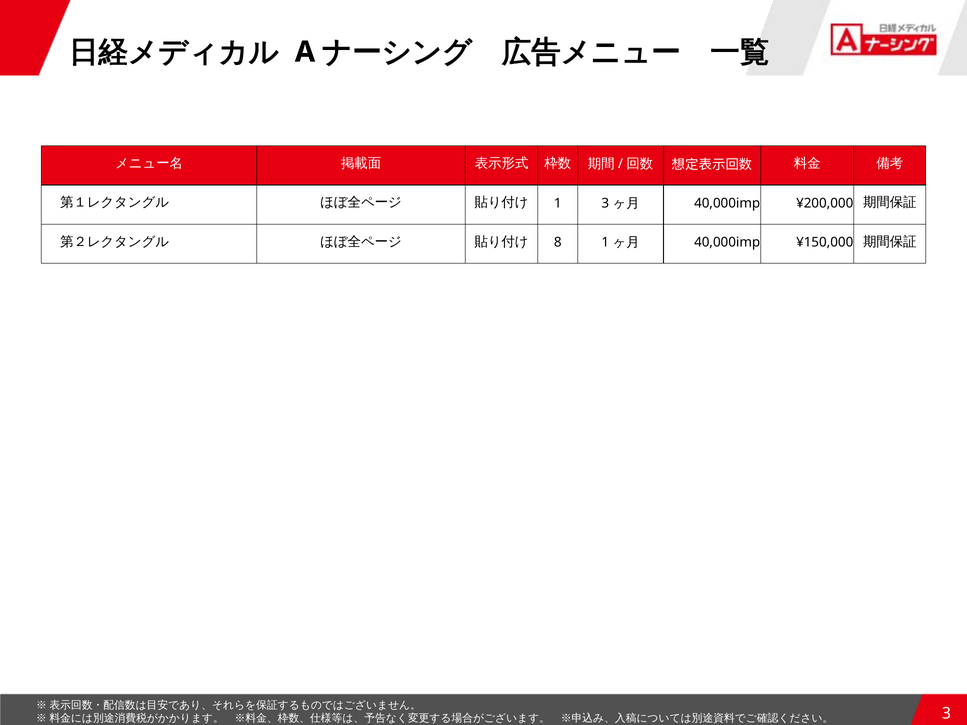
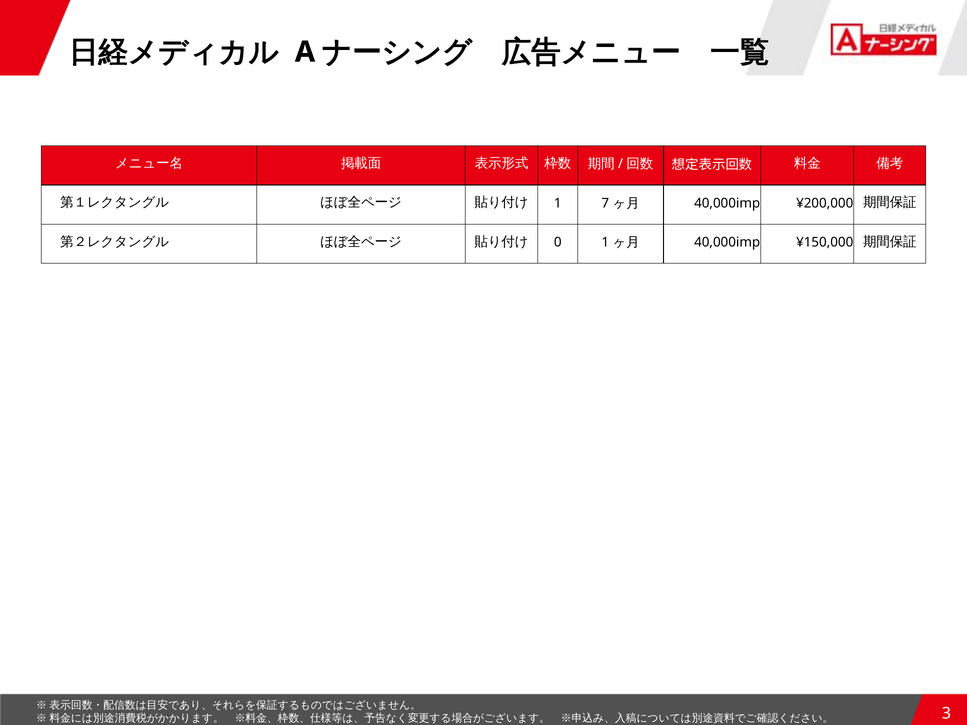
1 3: 3 -> 7 (605, 203)
8: 8 -> 0 (558, 243)
